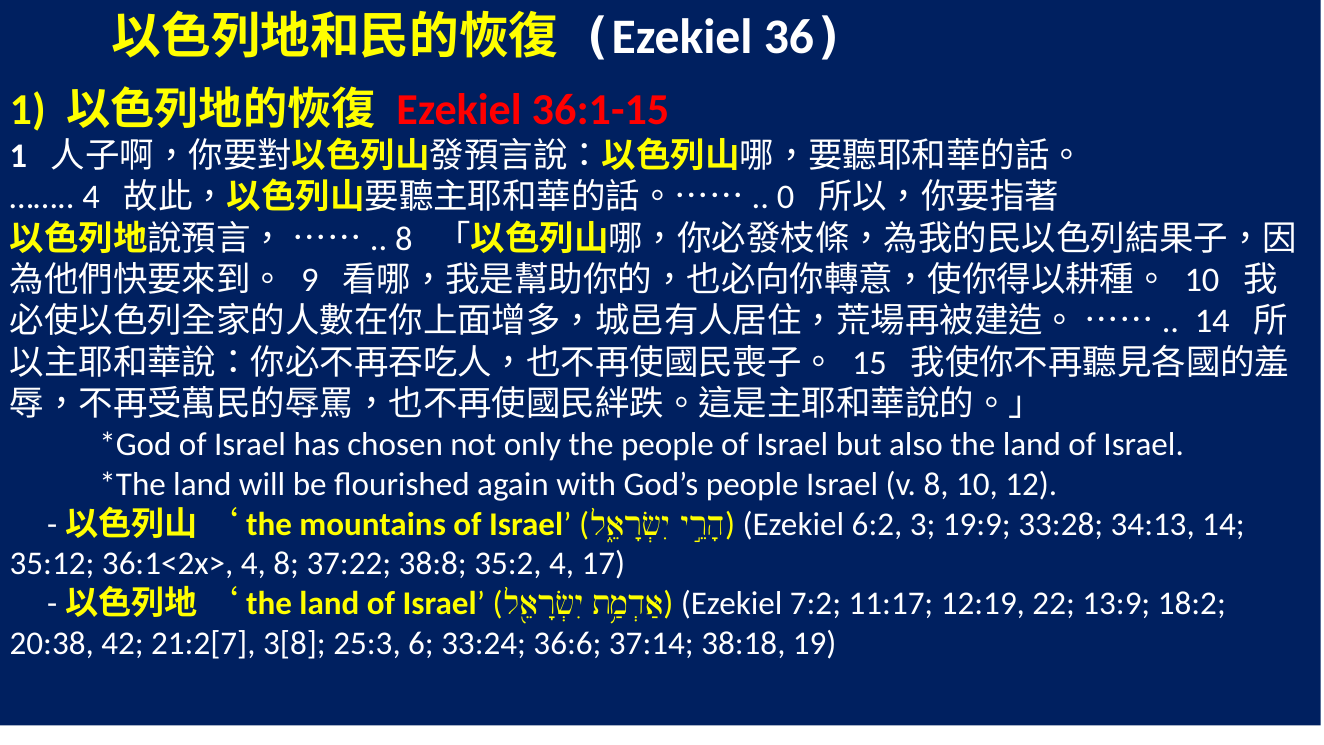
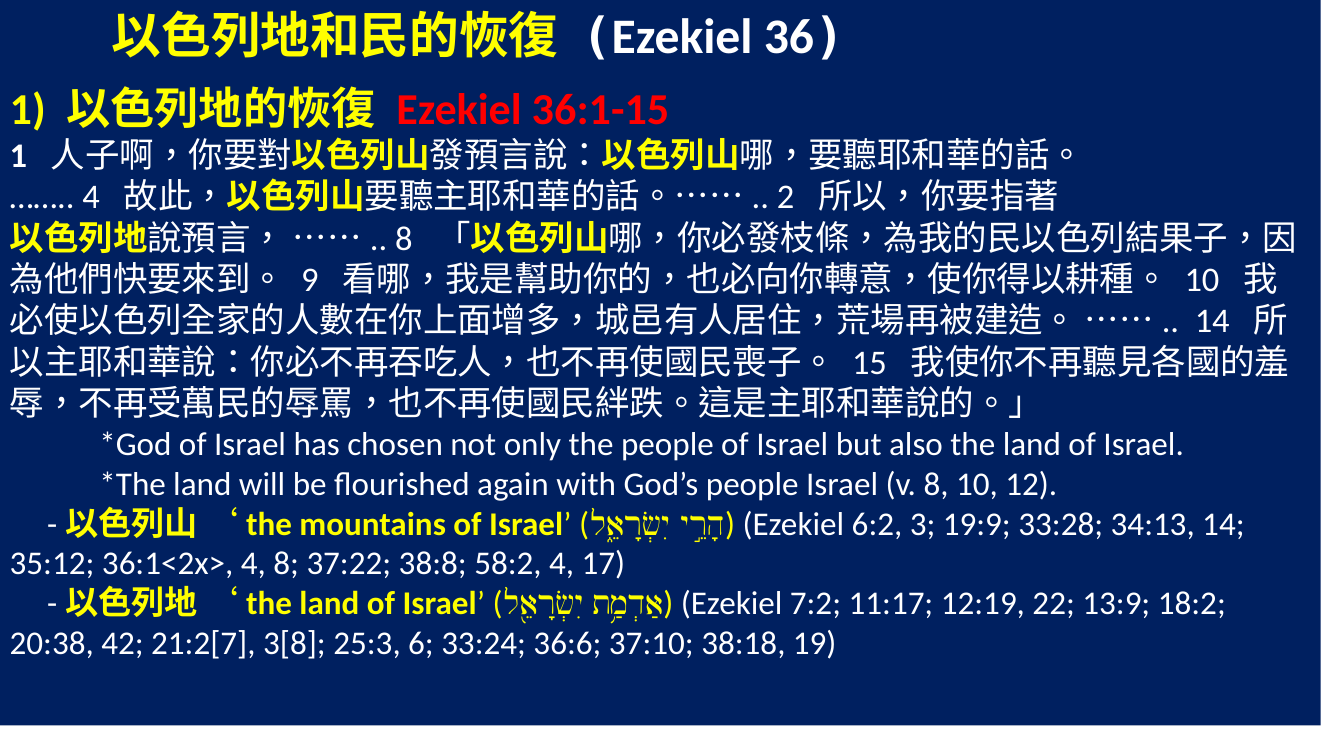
0: 0 -> 2 (786, 197)
35:2: 35:2 -> 58:2 (508, 564)
37:14: 37:14 -> 37:10 (651, 643)
